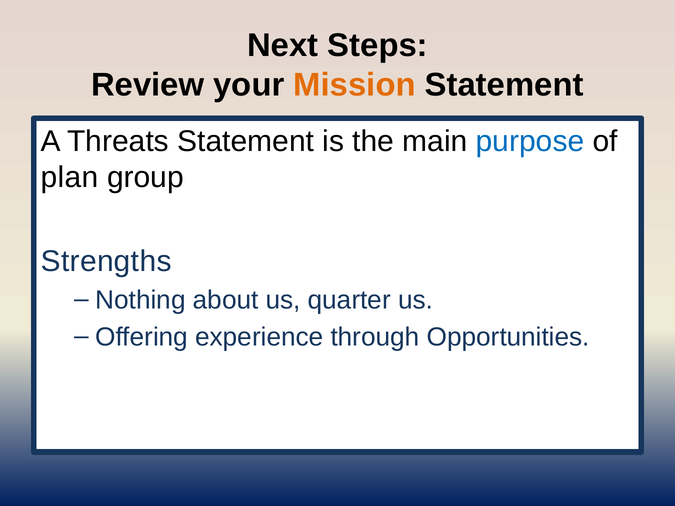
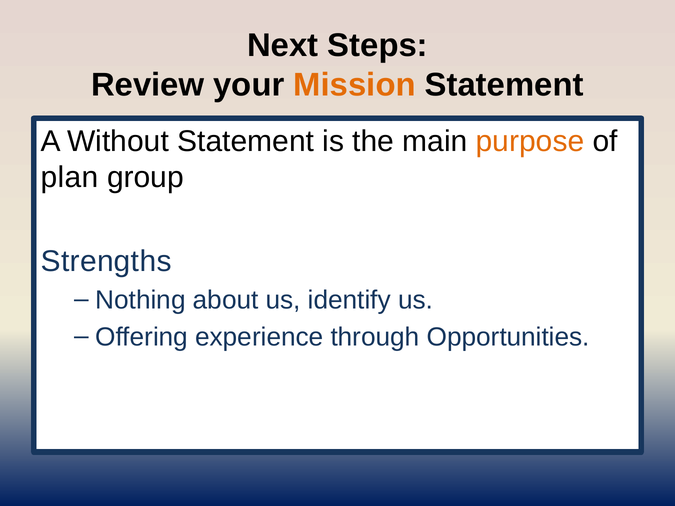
Threats: Threats -> Without (118, 142)
purpose colour: blue -> orange (530, 142)
quarter: quarter -> identify (349, 300)
